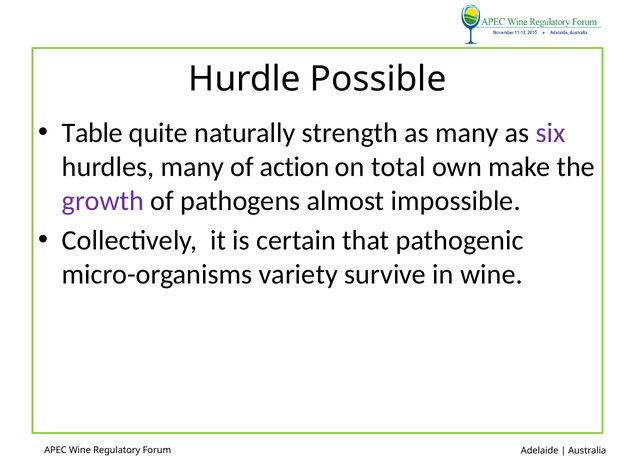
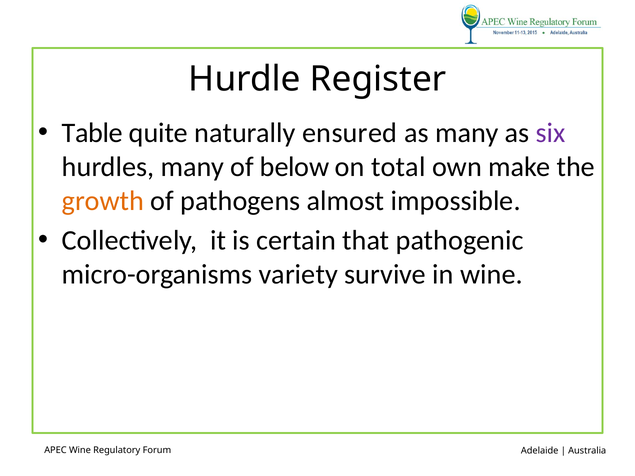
Possible: Possible -> Register (378, 79)
strength: strength -> ensured (350, 133)
action: action -> below (295, 167)
growth colour: purple -> orange (103, 201)
